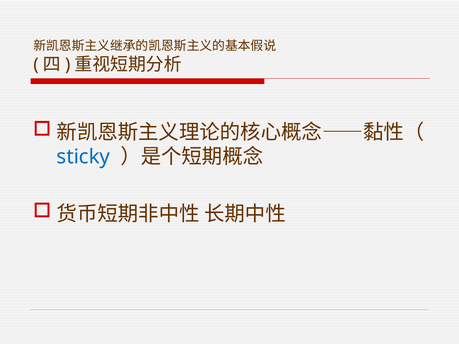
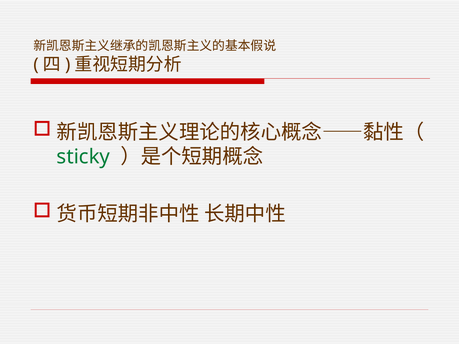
sticky colour: blue -> green (83, 157)
